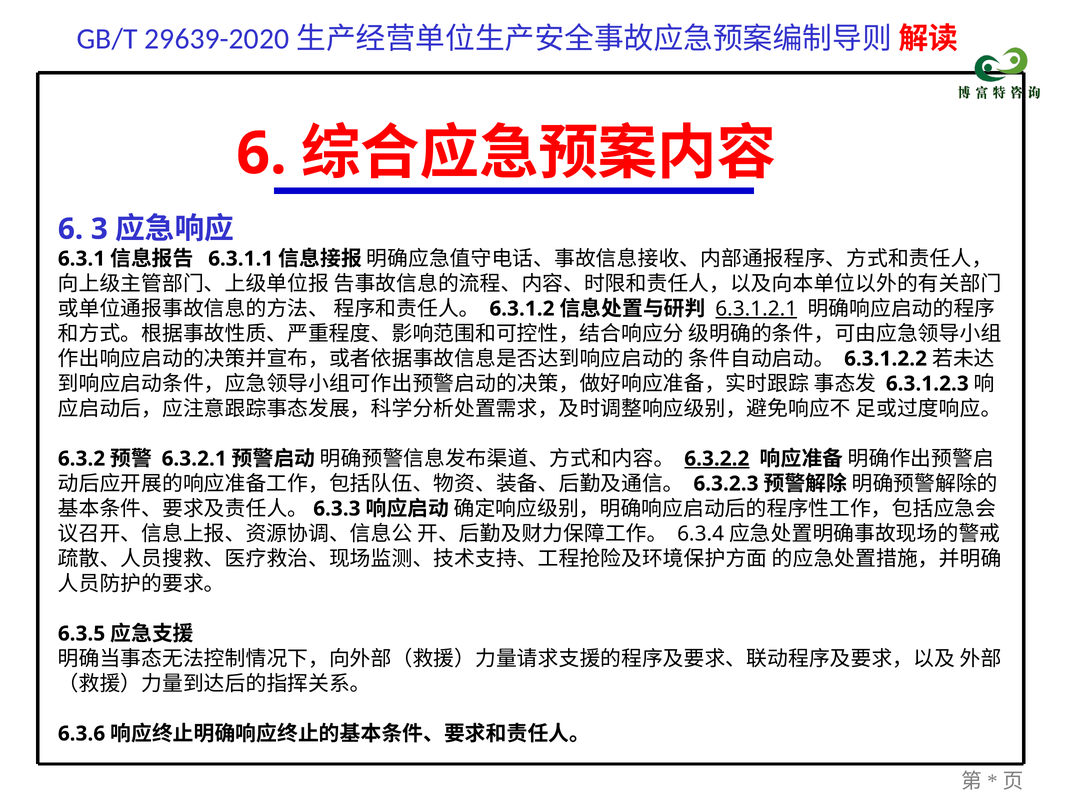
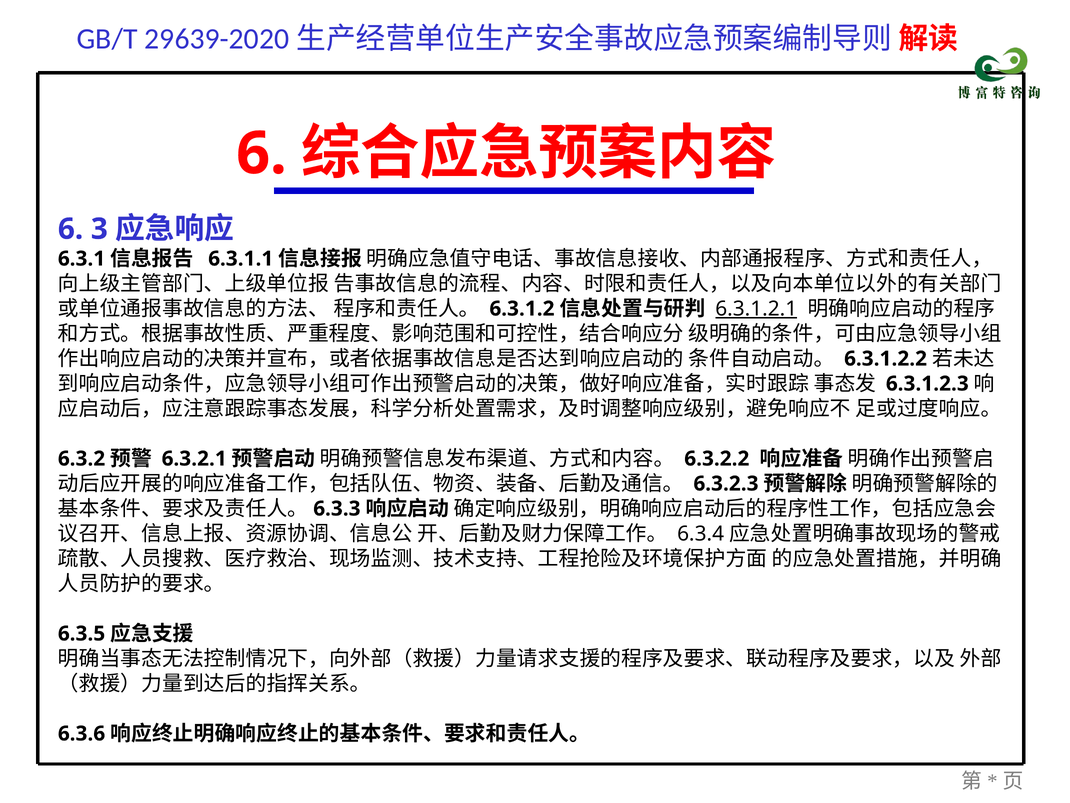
6.3.2.2 underline: present -> none (717, 458)
